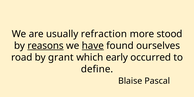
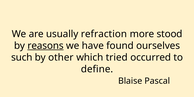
have underline: present -> none (93, 46)
road: road -> such (22, 57)
grant: grant -> other (61, 57)
early: early -> tried (117, 57)
